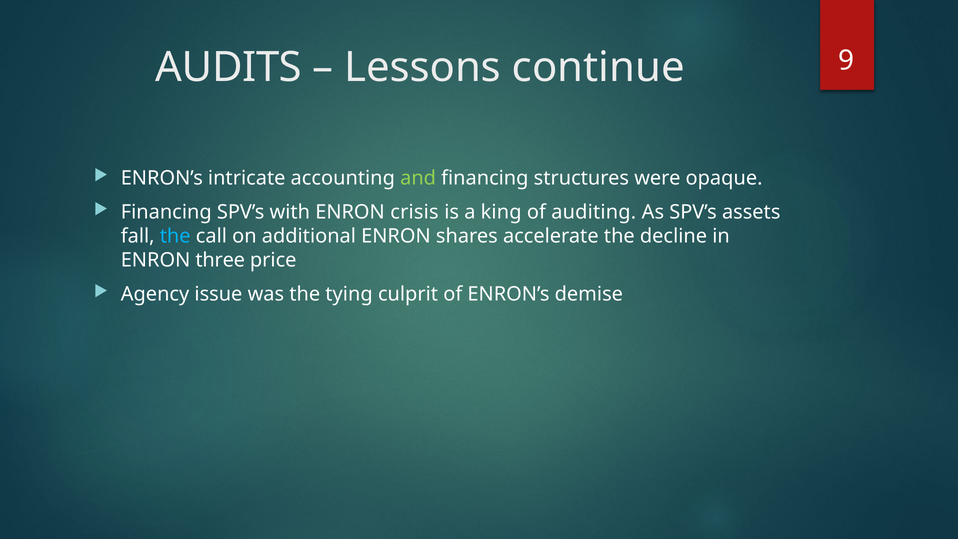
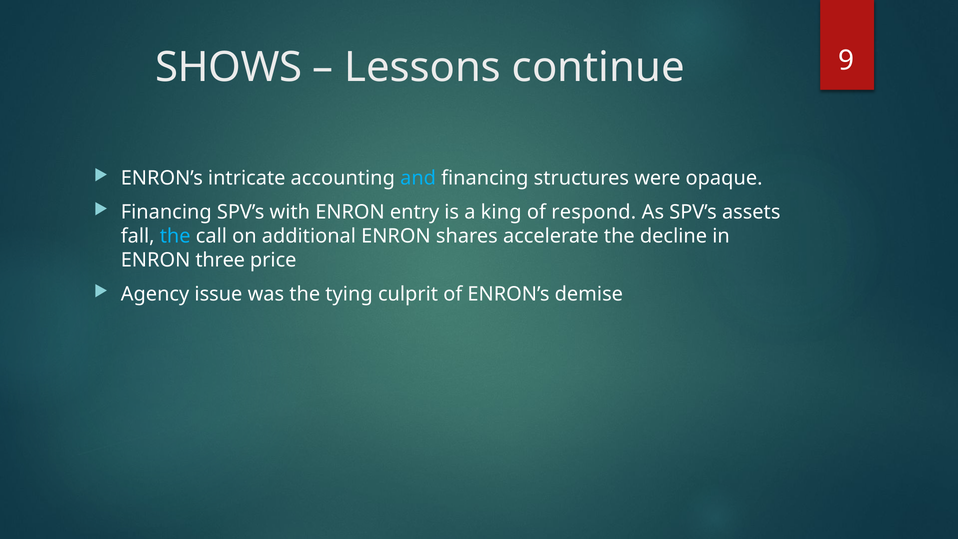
AUDITS: AUDITS -> SHOWS (229, 67)
and colour: light green -> light blue (418, 178)
crisis: crisis -> entry (415, 212)
auditing: auditing -> respond (594, 212)
